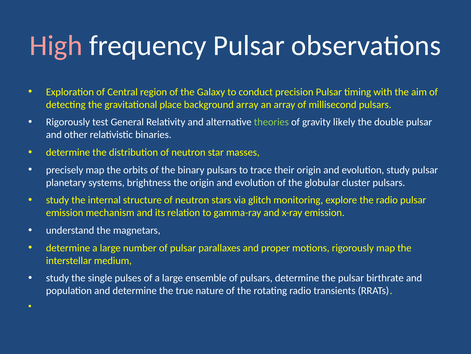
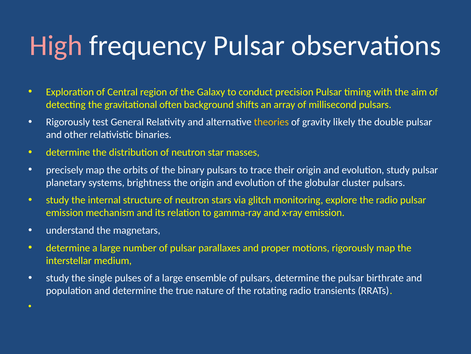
place: place -> often (171, 104)
background array: array -> shifts (247, 104)
theories colour: light green -> yellow (271, 122)
